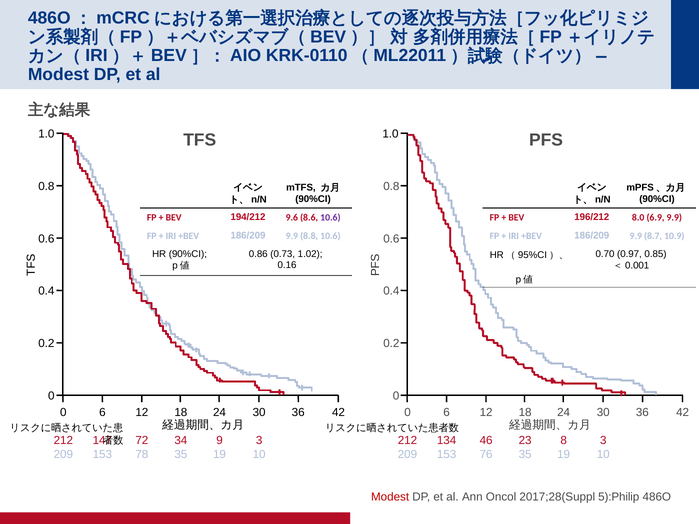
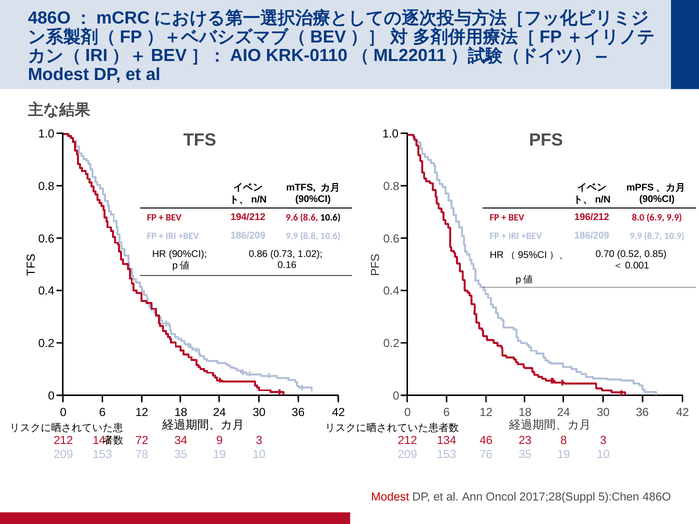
10.6 colour: purple -> black (330, 217)
0.97: 0.97 -> 0.52 (629, 254)
5):Philip: 5):Philip -> 5):Chen (619, 497)
